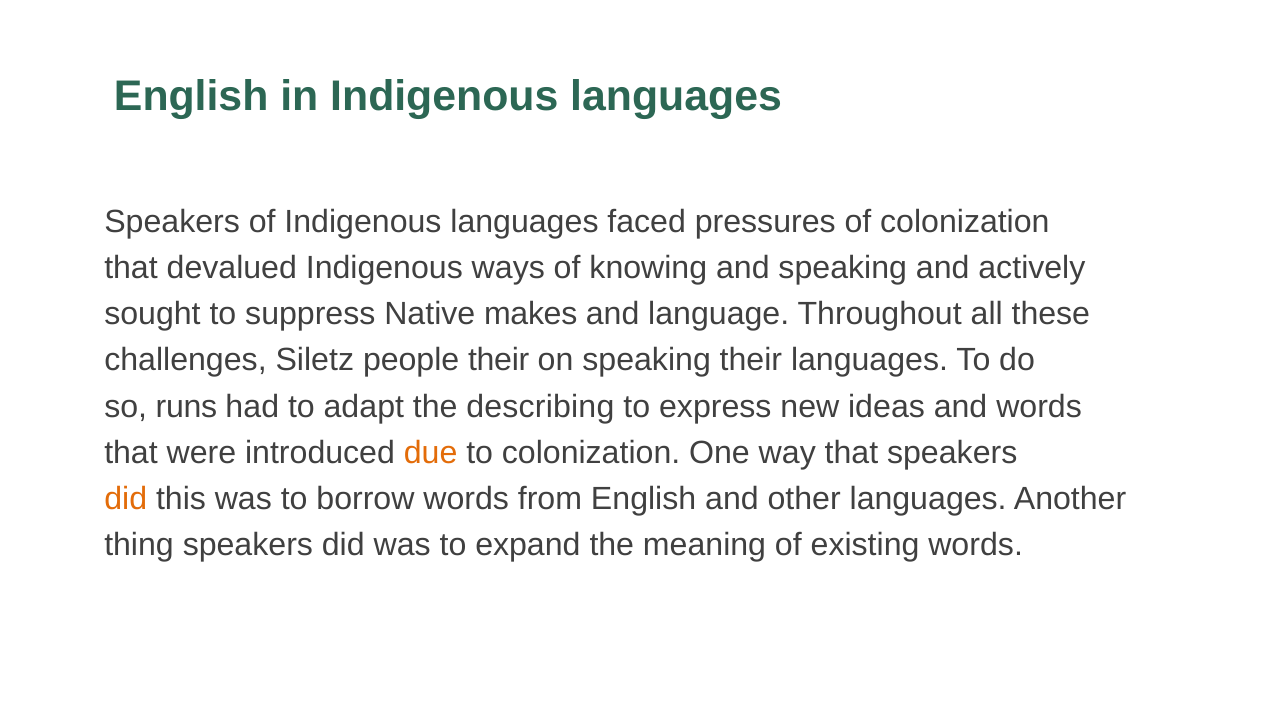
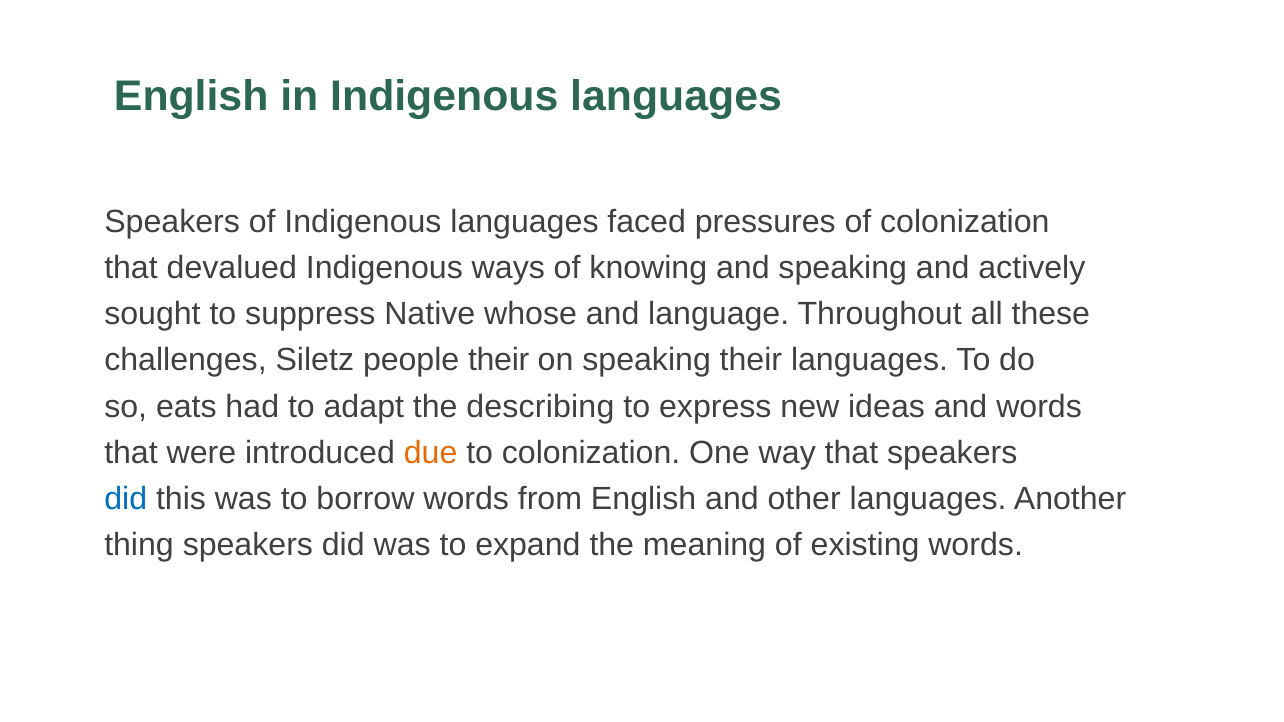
makes: makes -> whose (531, 314)
runs: runs -> eats (186, 407)
did colour: orange -> blue (126, 499)
